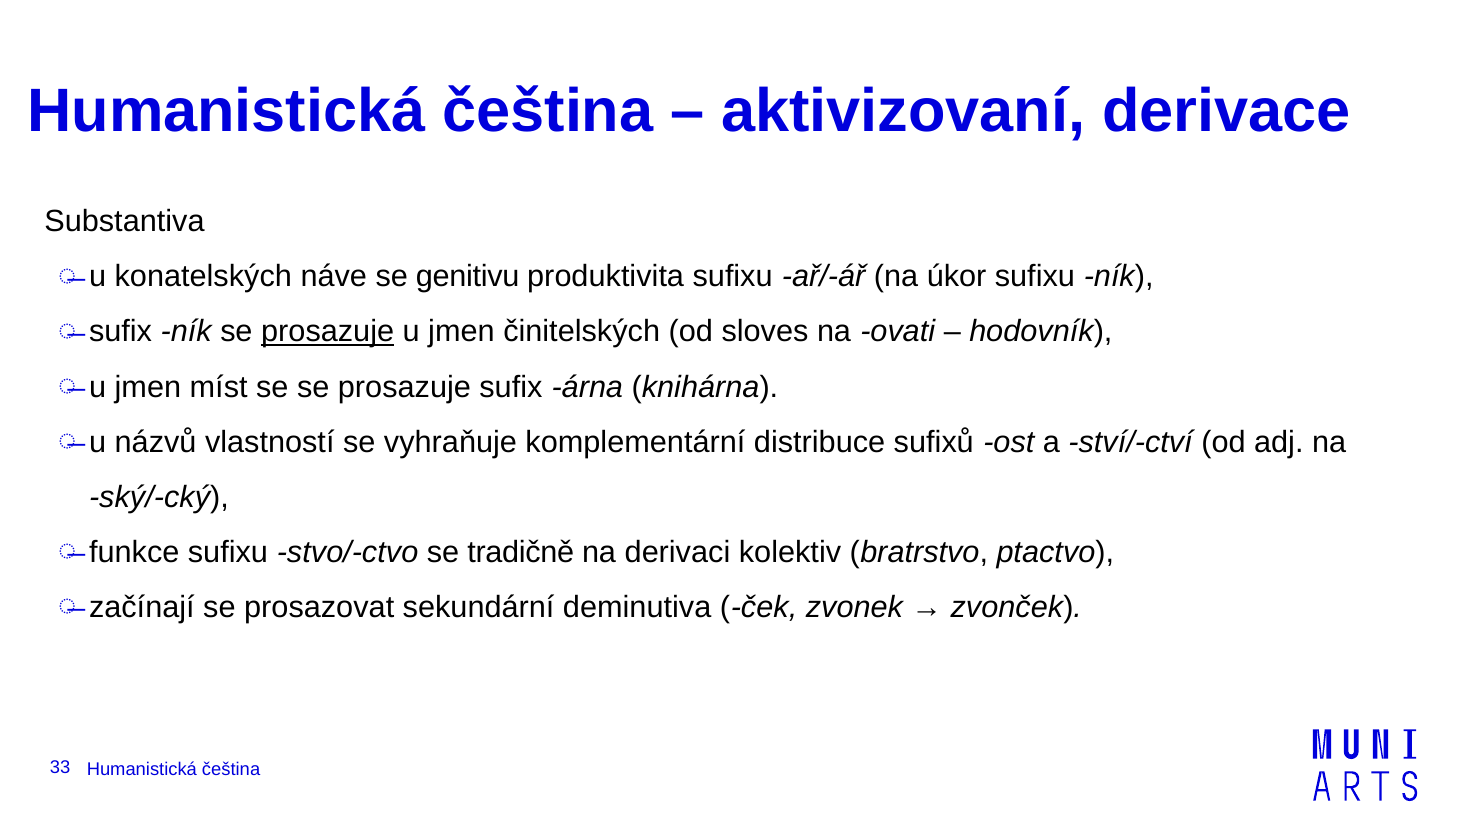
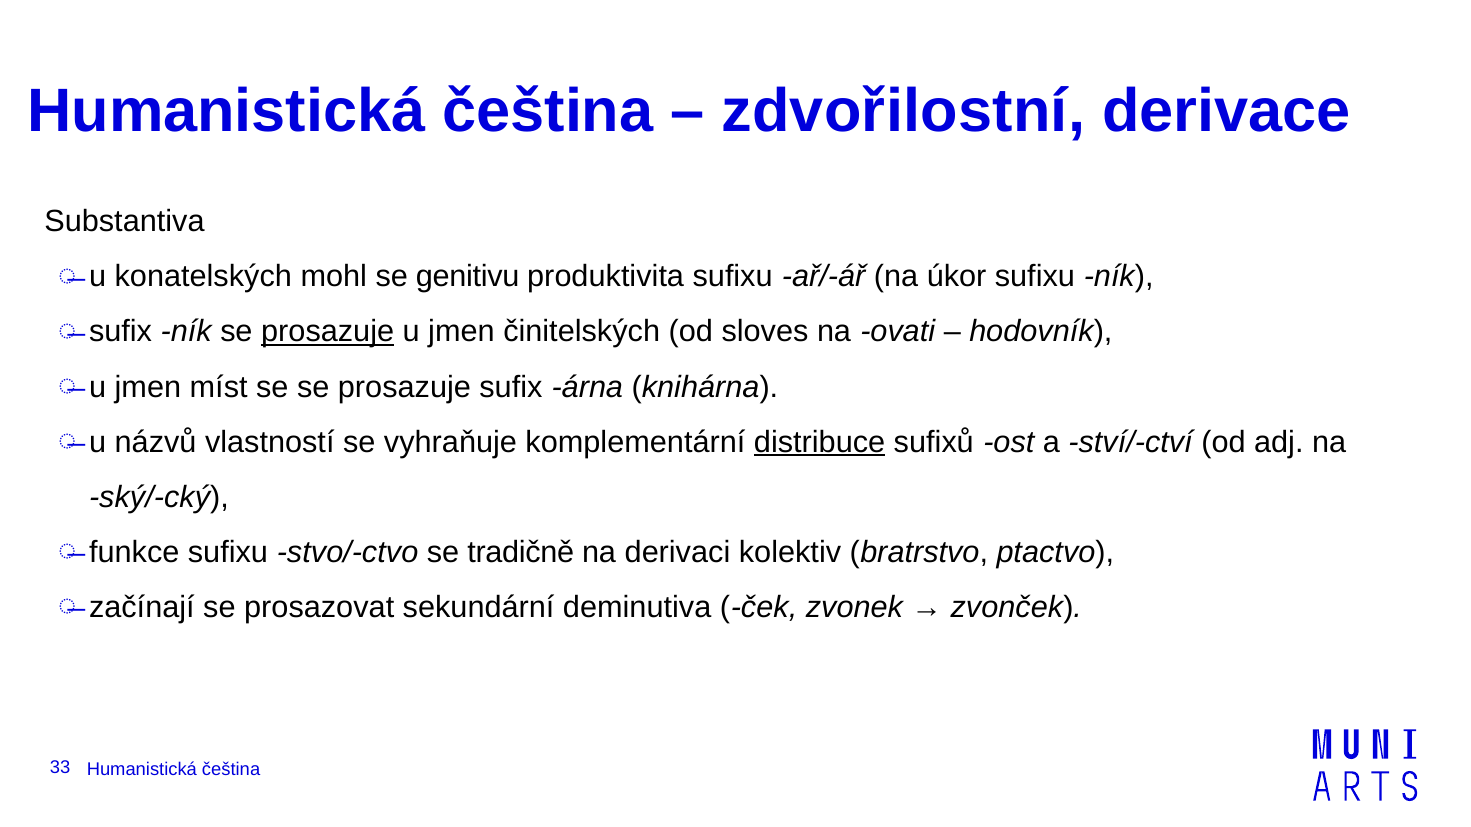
aktivizovaní: aktivizovaní -> zdvořilostní (903, 112)
náve: náve -> mohl (334, 277)
distribuce underline: none -> present (820, 442)
